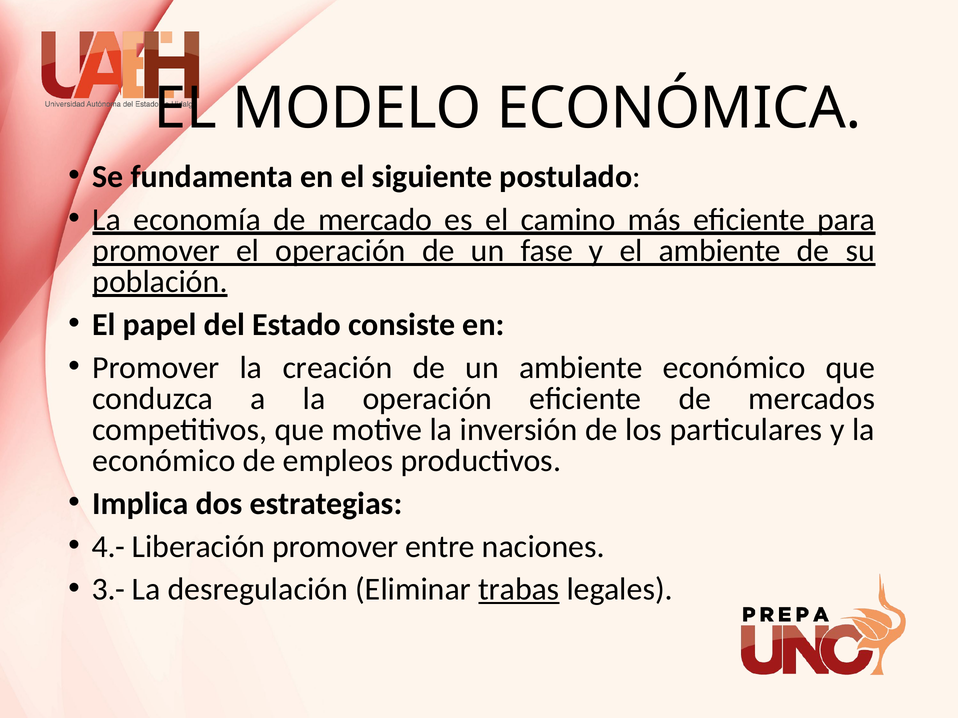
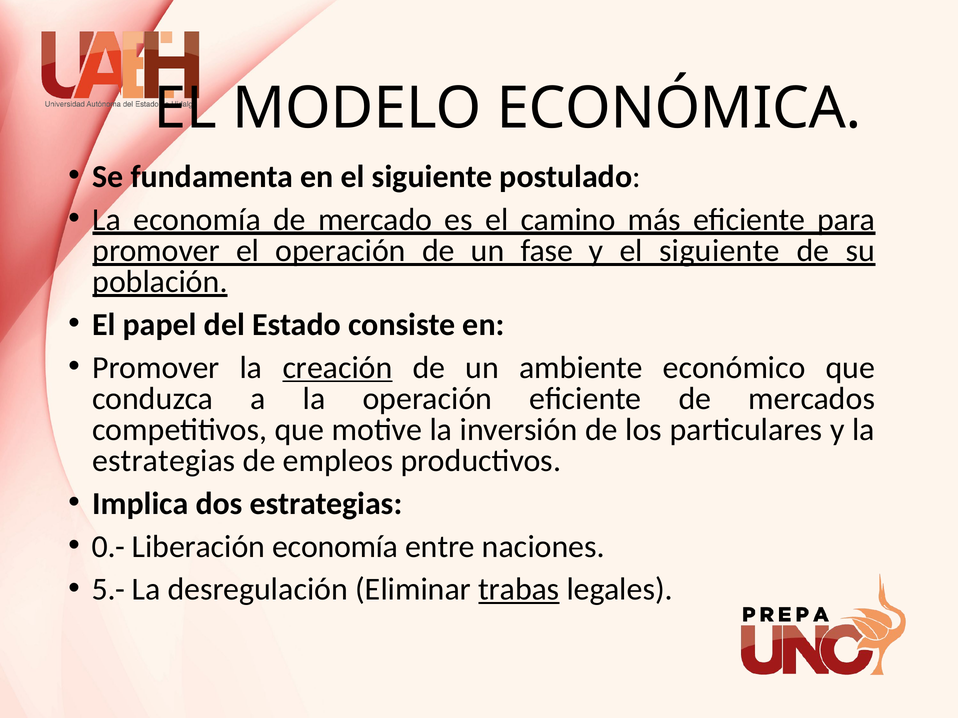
y el ambiente: ambiente -> siguiente (720, 251)
creación underline: none -> present (337, 368)
económico: económico -> estrategias (164, 461)
4.-: 4.- -> 0.- (108, 547)
Liberación promover: promover -> economía (335, 547)
3.-: 3.- -> 5.- (108, 590)
